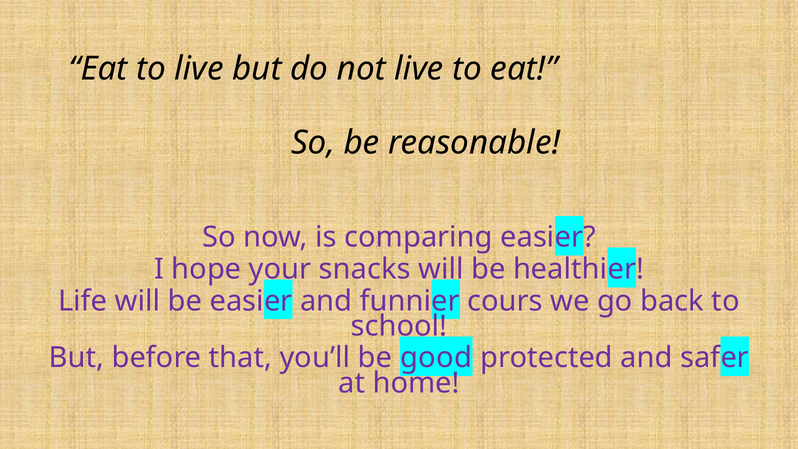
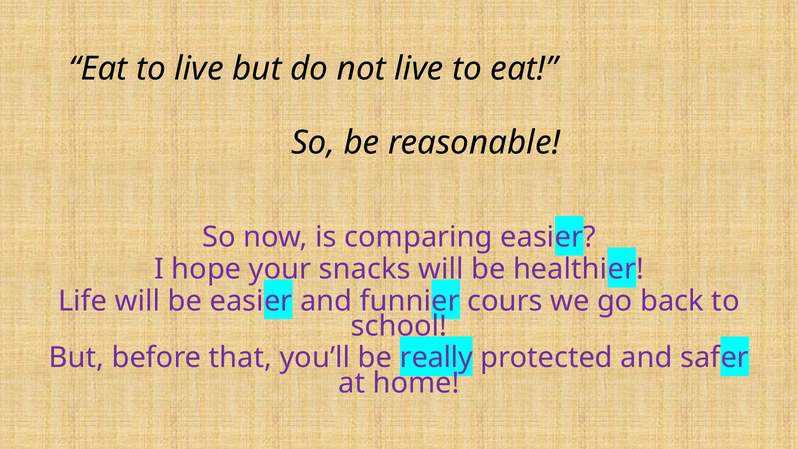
good: good -> really (436, 358)
